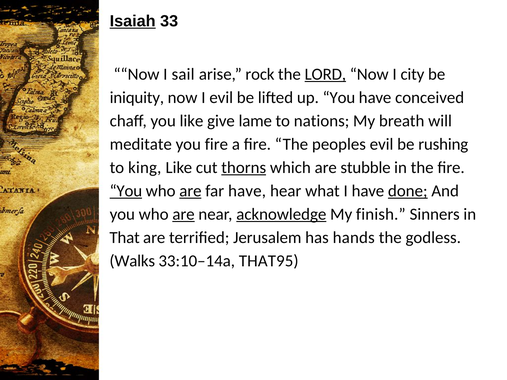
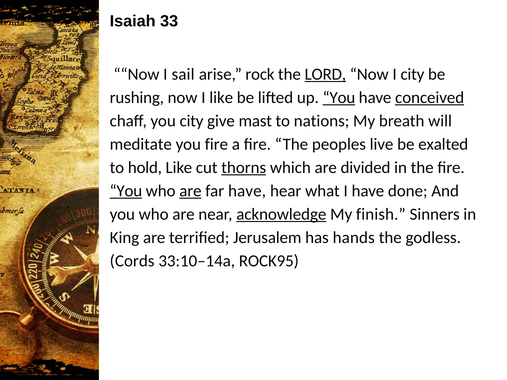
Isaiah underline: present -> none (133, 21)
iniquity: iniquity -> rushing (137, 98)
I evil: evil -> like (221, 98)
You underline: none -> present (339, 98)
conceived underline: none -> present (430, 98)
you like: like -> city (192, 121)
lame: lame -> mast (255, 121)
peoples evil: evil -> live (382, 144)
rushing: rushing -> exalted (443, 144)
king: king -> hold (145, 168)
stubble: stubble -> divided (366, 168)
done underline: present -> none (408, 191)
are underline: present -> none (184, 214)
That: That -> King (125, 238)
Walks: Walks -> Cords (132, 261)
THAT95: THAT95 -> ROCK95 (269, 261)
